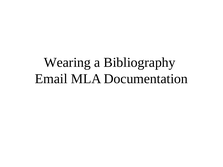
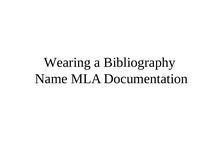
Email: Email -> Name (51, 79)
